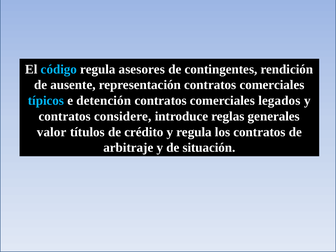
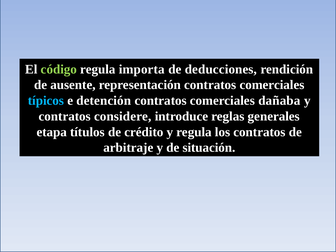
código colour: light blue -> light green (59, 69)
asesores: asesores -> importa (142, 69)
contingentes: contingentes -> deducciones (221, 69)
legados: legados -> dañaba (279, 101)
valor: valor -> etapa (52, 132)
